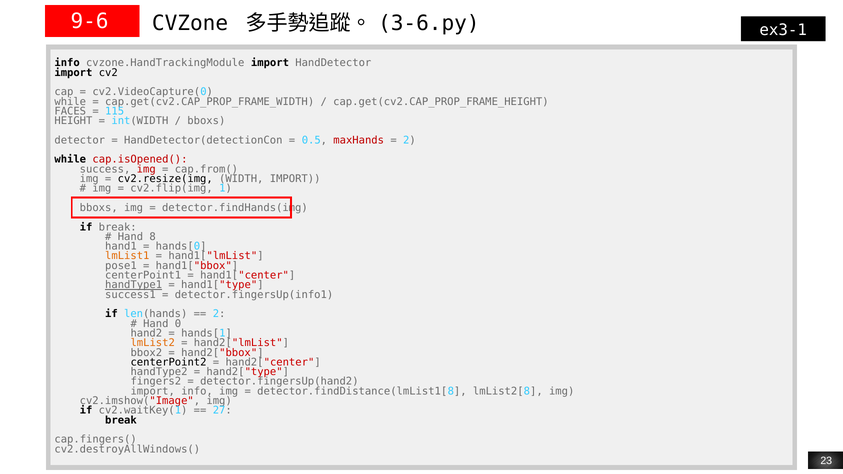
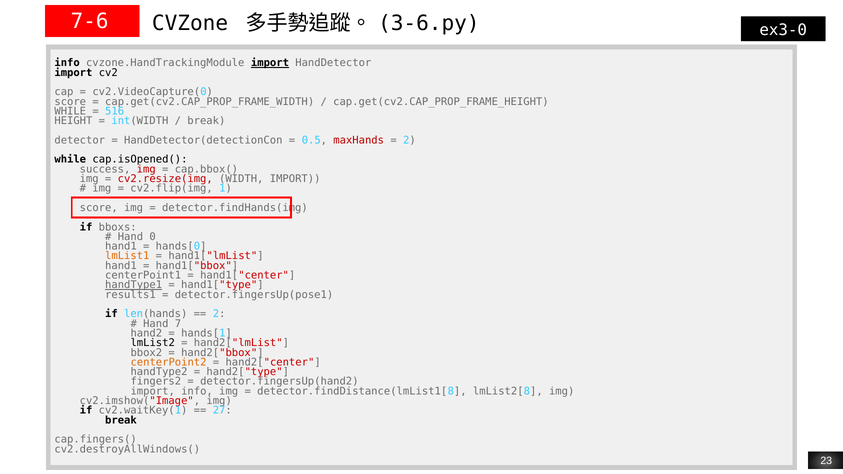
9-6: 9-6 -> 7-6 (90, 21)
ex3-1: ex3-1 -> ex3-0 (783, 30)
import underline: none -> present (270, 63)
while: while -> score (70, 102)
FACES: FACES -> WHILE (70, 111)
115: 115 -> 516 (115, 111)
bboxs: bboxs -> break (206, 121)
cap.isOpened( colour: red -> black (140, 160)
cap.from(: cap.from( -> cap.bbox( (206, 169)
cv2.resize(img colour: black -> red (165, 179)
bboxs: bboxs -> score (99, 208)
if break: break -> bboxs (118, 227)
8: 8 -> 0 (153, 237)
pose1: pose1 -> hand1 (121, 266)
success1: success1 -> results1 (130, 295)
detector.fingersUp(info1: detector.fingersUp(info1 -> detector.fingersUp(pose1 (254, 295)
0: 0 -> 7 (178, 324)
lmList2 colour: orange -> black (153, 343)
centerPoint2 colour: black -> orange (169, 362)
